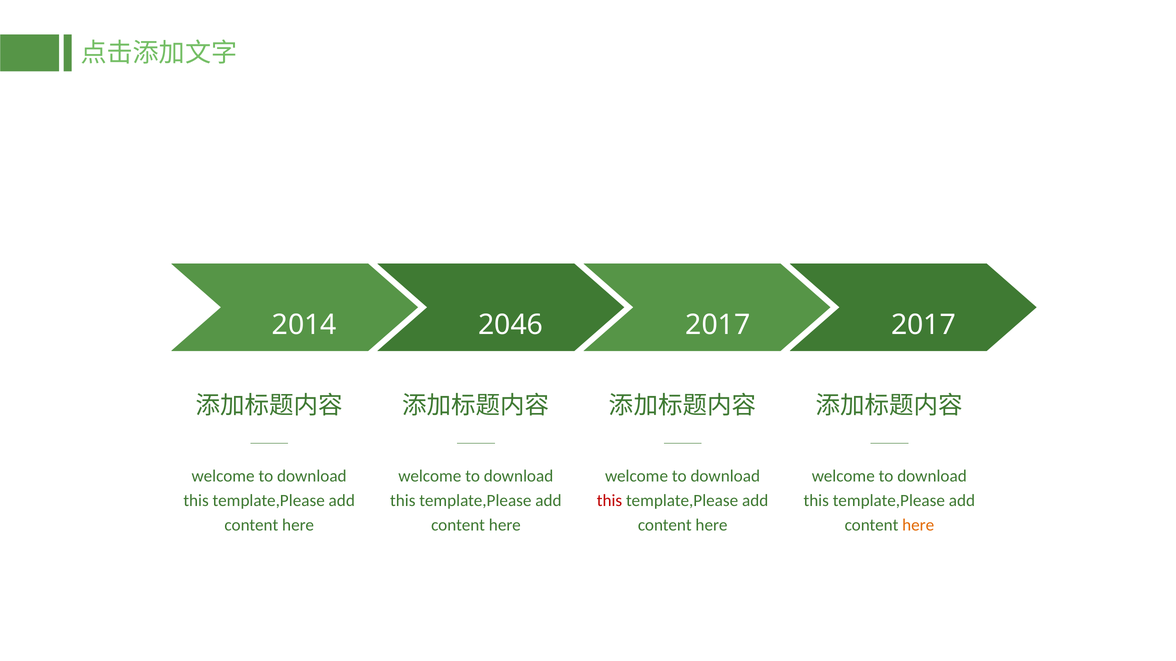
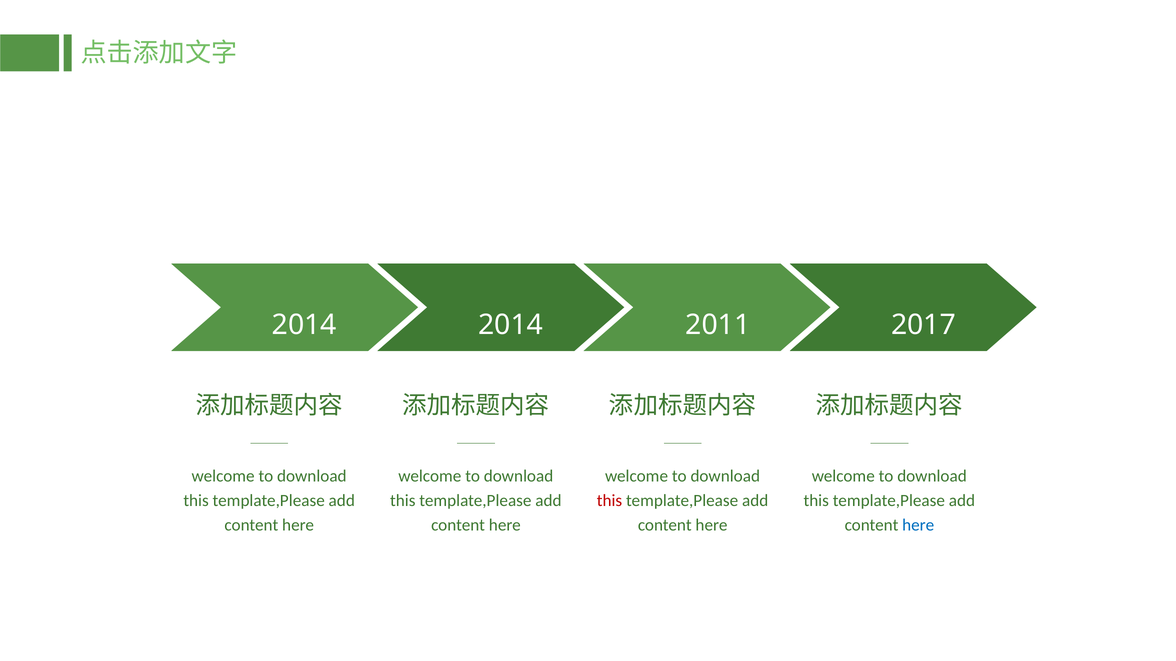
2046: 2046 -> 2014 (511, 325)
2017: 2017 -> 2011 (718, 325)
here colour: orange -> blue (918, 526)
